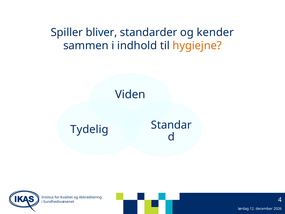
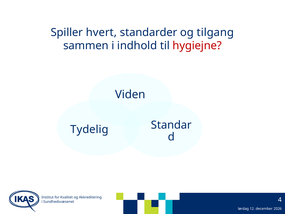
bliver: bliver -> hvert (101, 32)
kender: kender -> tilgang (215, 32)
hygiejne colour: orange -> red (197, 46)
